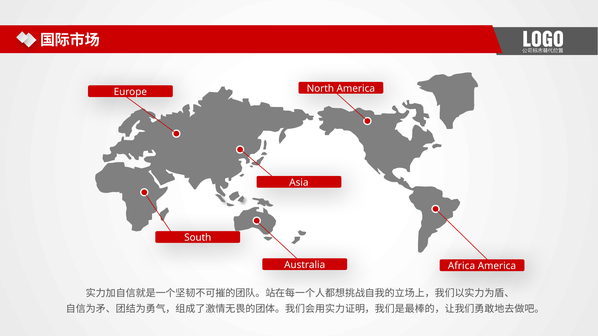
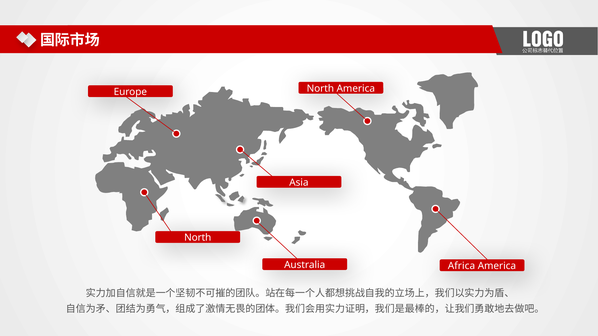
South: South -> North (198, 238)
